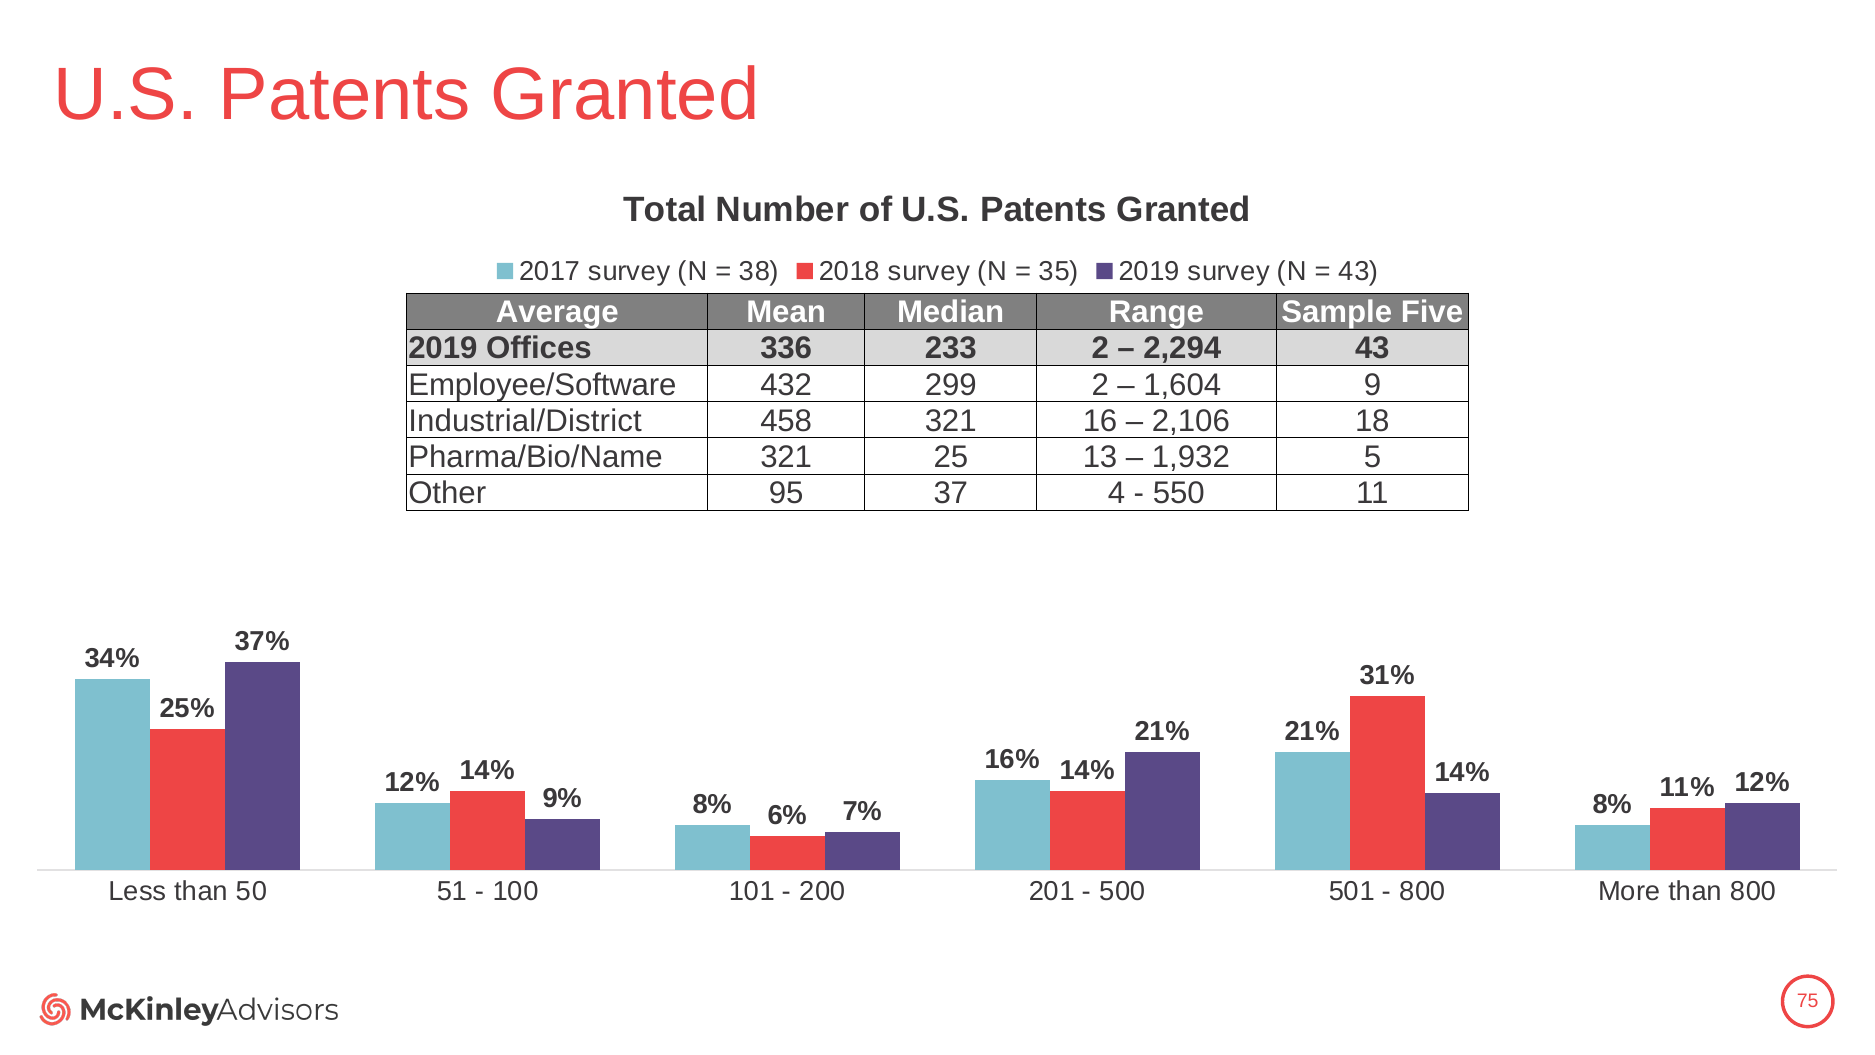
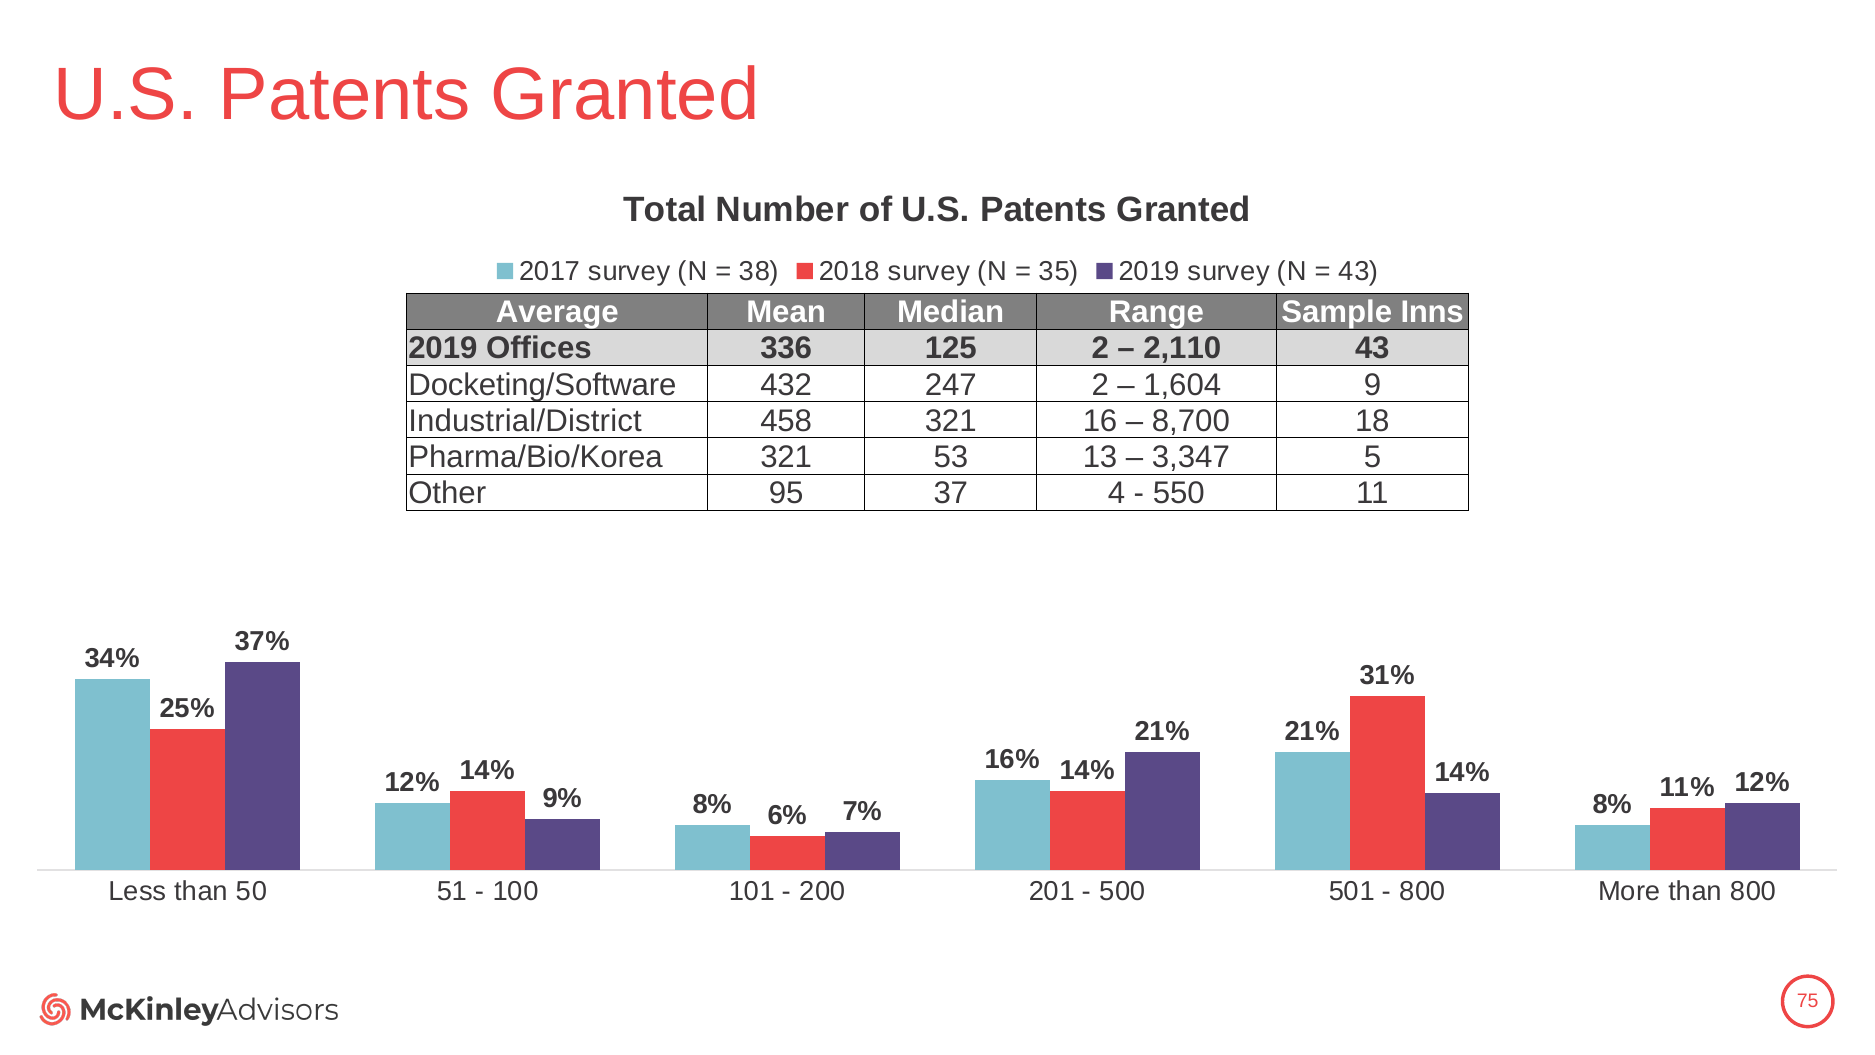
Five: Five -> Inns (1432, 312)
233: 233 -> 125 (951, 348)
2,294: 2,294 -> 2,110 (1182, 348)
Employee/Software: Employee/Software -> Docketing/Software (542, 385)
299: 299 -> 247 (951, 385)
2,106: 2,106 -> 8,700 (1191, 421)
Pharma/Bio/Name: Pharma/Bio/Name -> Pharma/Bio/Korea (536, 457)
25: 25 -> 53 (951, 457)
1,932: 1,932 -> 3,347 (1191, 457)
